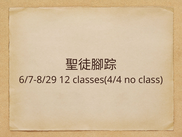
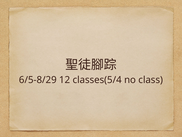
6/7-8/29: 6/7-8/29 -> 6/5-8/29 (38, 80)
classes(4/4: classes(4/4 -> classes(5/4 (97, 80)
